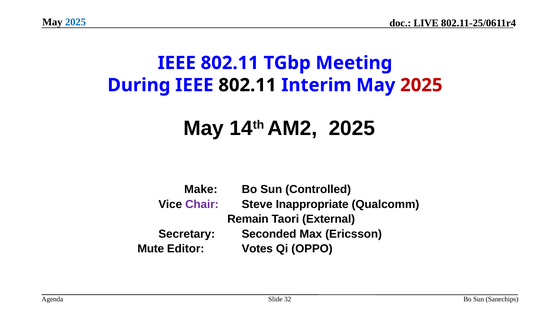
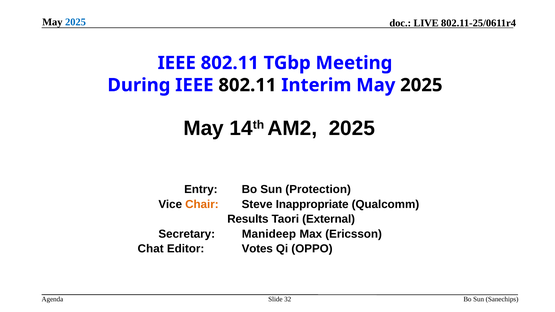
2025 colour: red -> black (421, 85)
Make: Make -> Entry (201, 190)
Controlled: Controlled -> Protection (318, 190)
Chair colour: purple -> orange (202, 204)
Remain: Remain -> Results (248, 219)
Seconded: Seconded -> Manideep (269, 234)
Mute: Mute -> Chat (151, 249)
